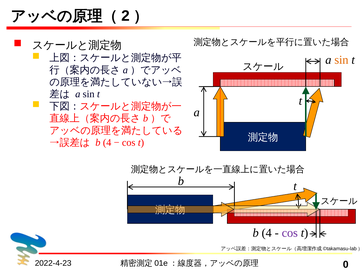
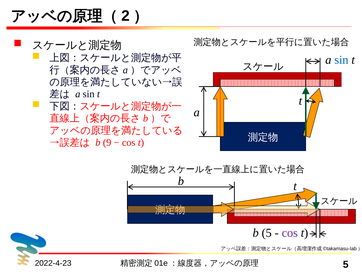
sin colour: orange -> blue (341, 60)
4: 4 -> 9 (107, 142)
4: 4 -> 5 (267, 232)
0: 0 -> 5 (346, 264)
